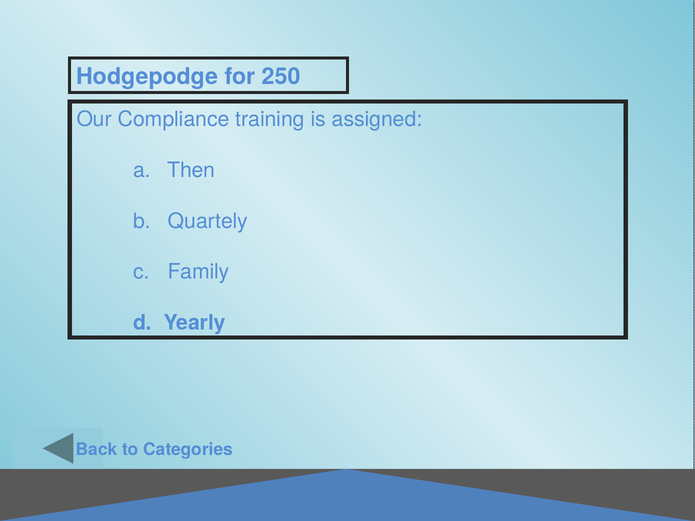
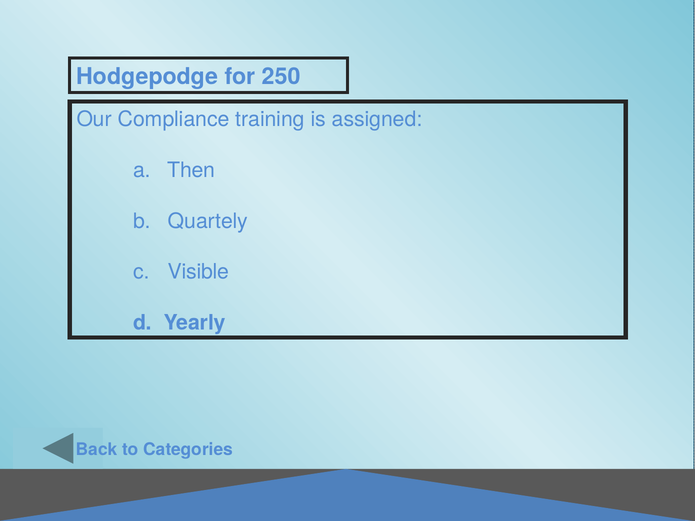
Family: Family -> Visible (198, 272)
